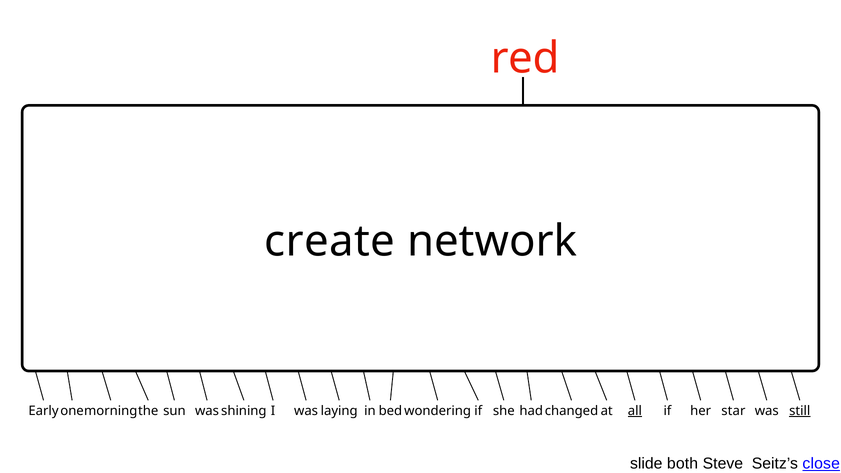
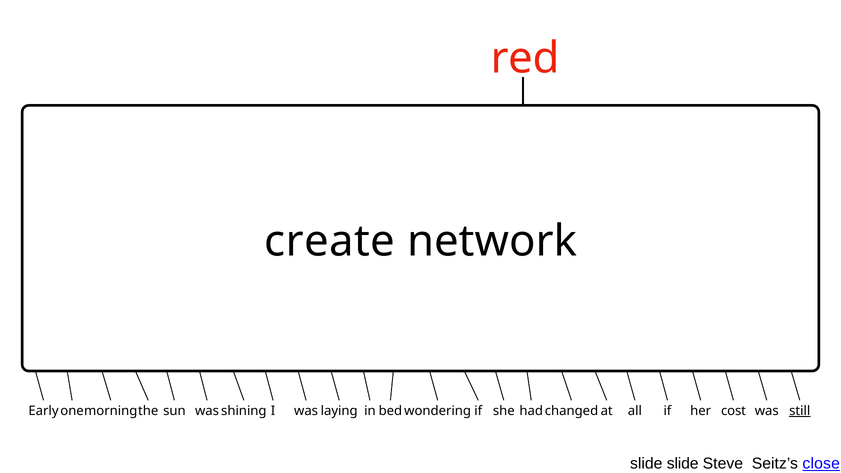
all underline: present -> none (635, 411)
star: star -> cost (733, 411)
slide both: both -> slide (683, 464)
